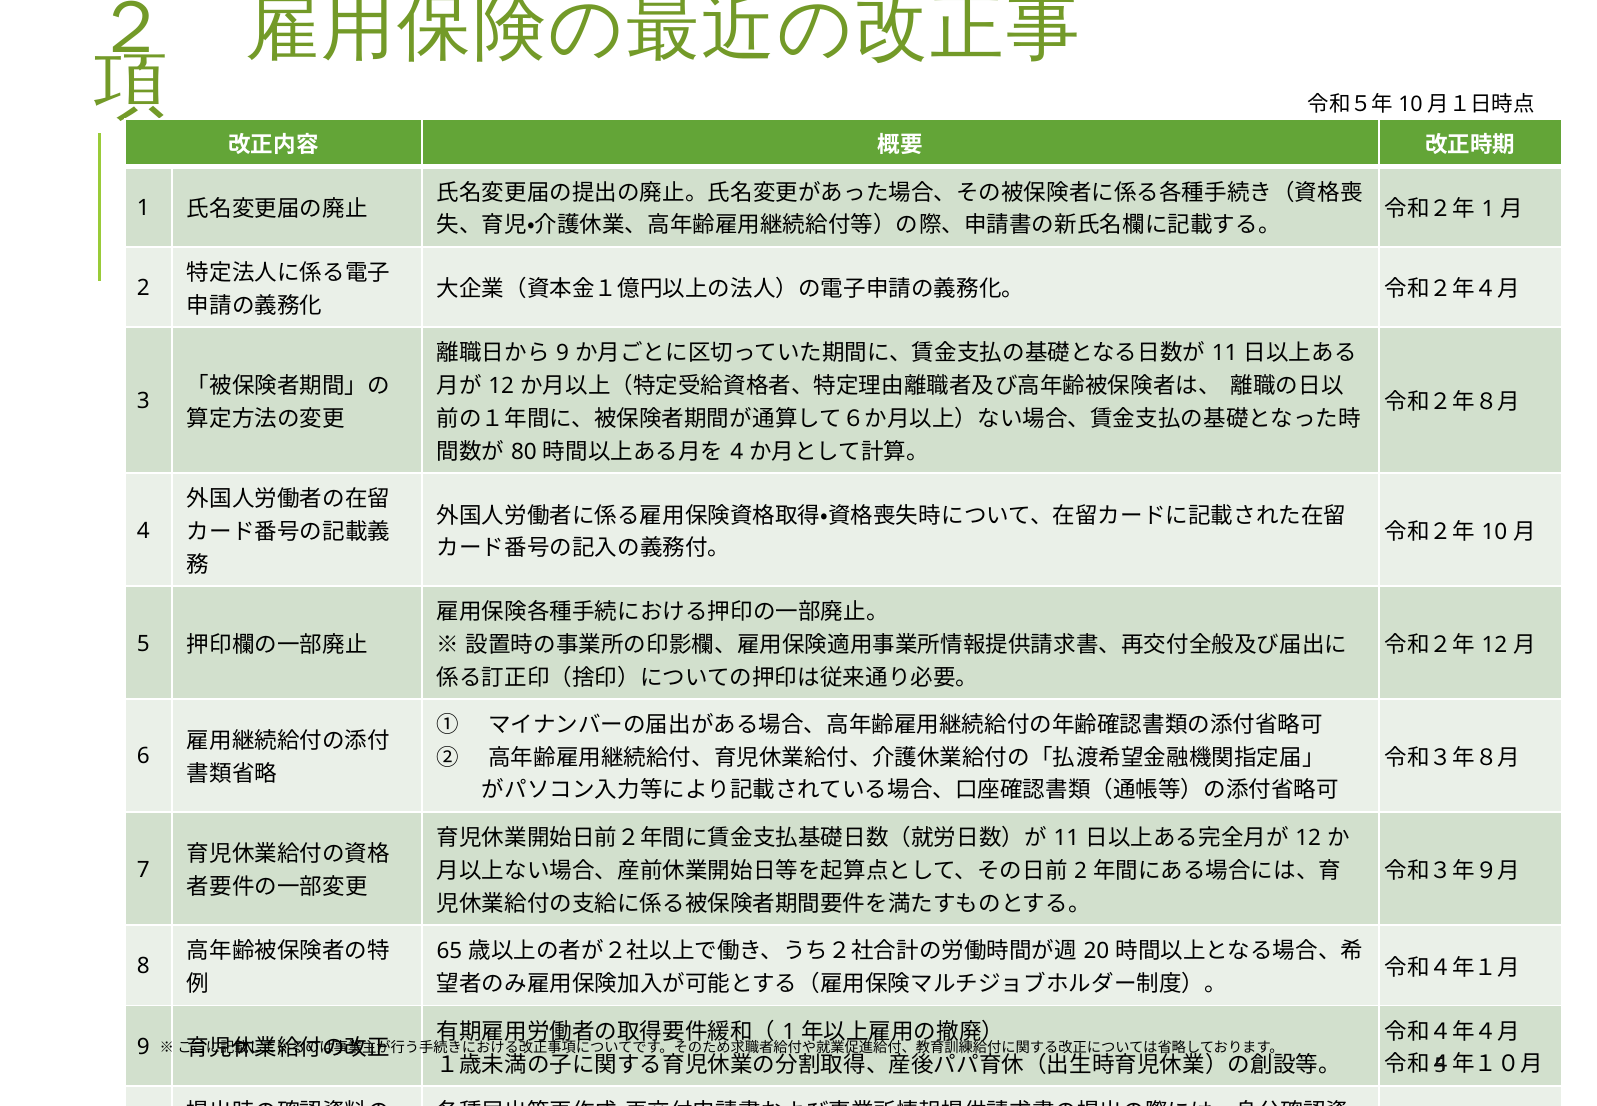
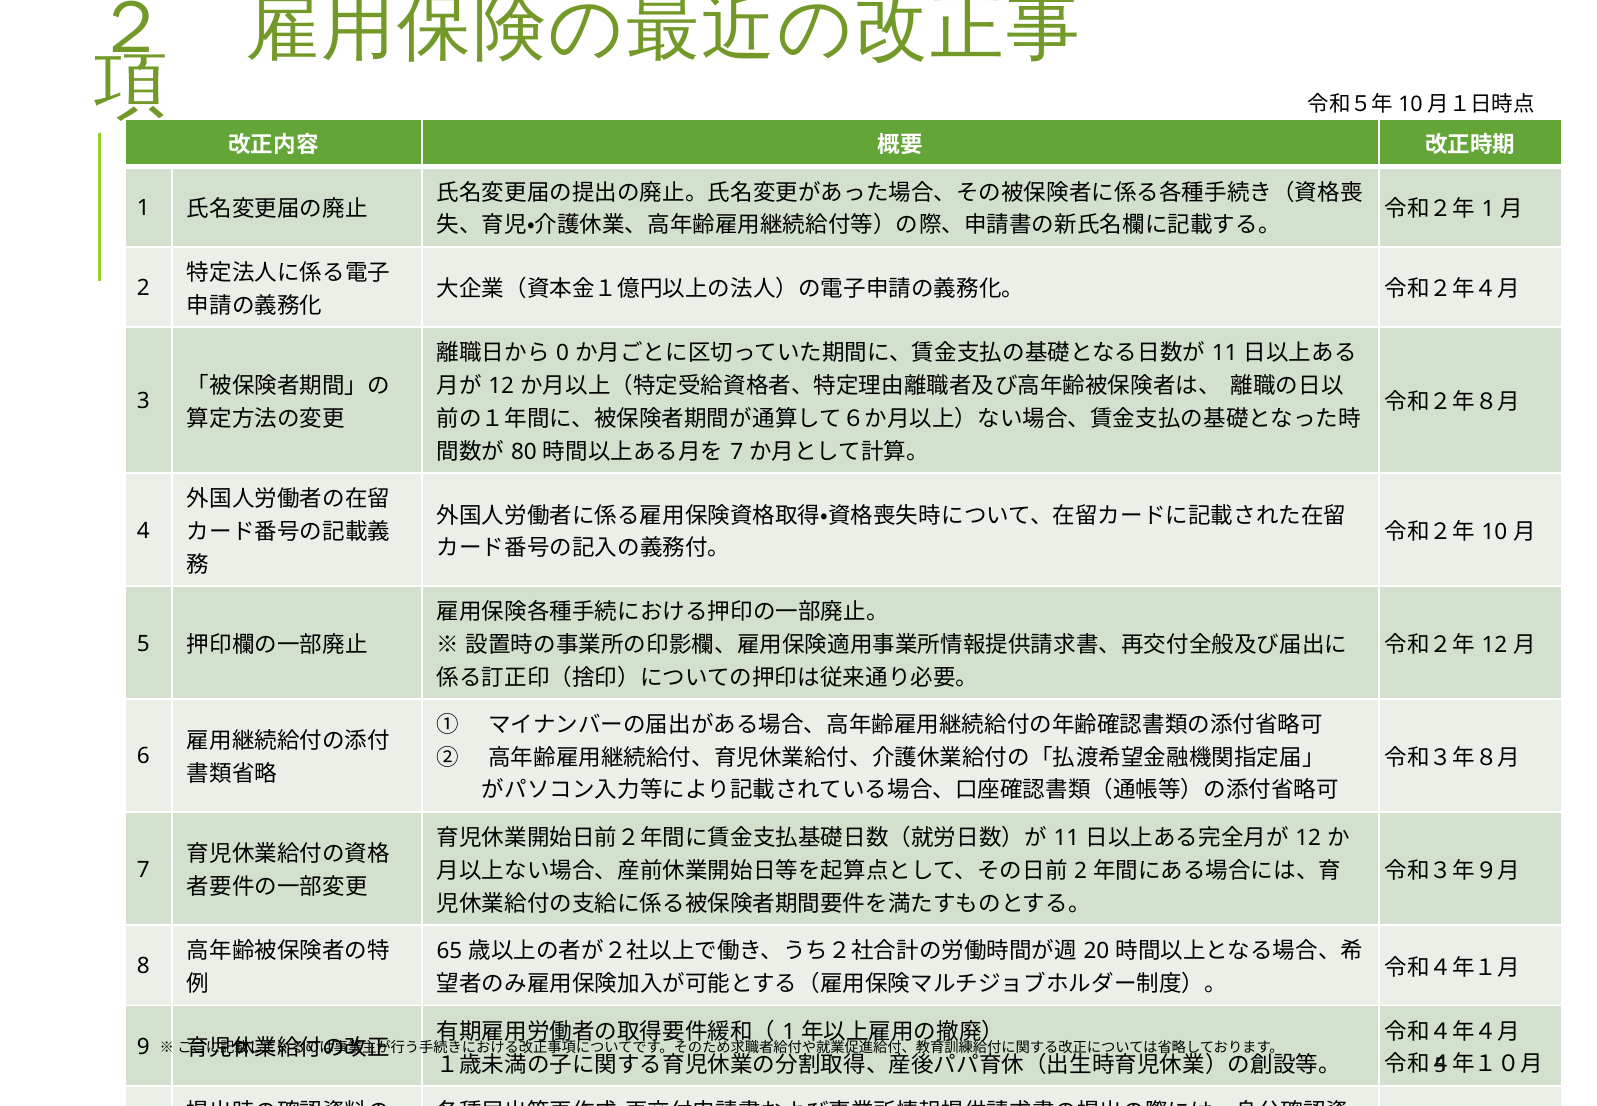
9: 9 -> 0 (563, 353)
4: 4 -> 7 (737, 451)
